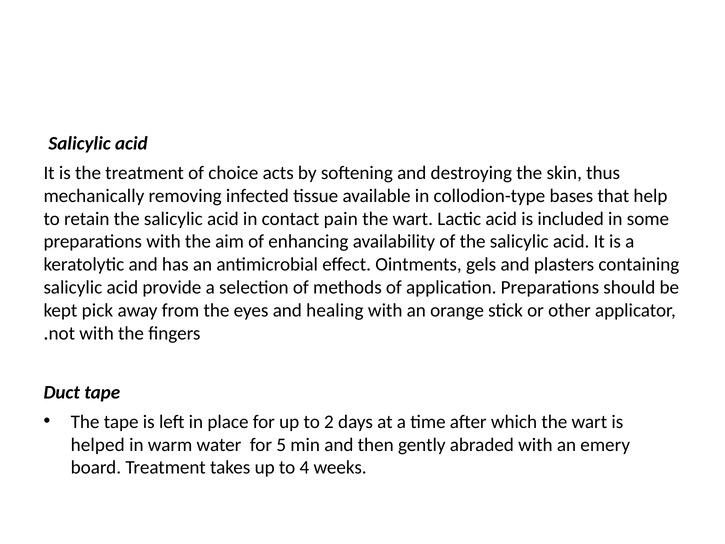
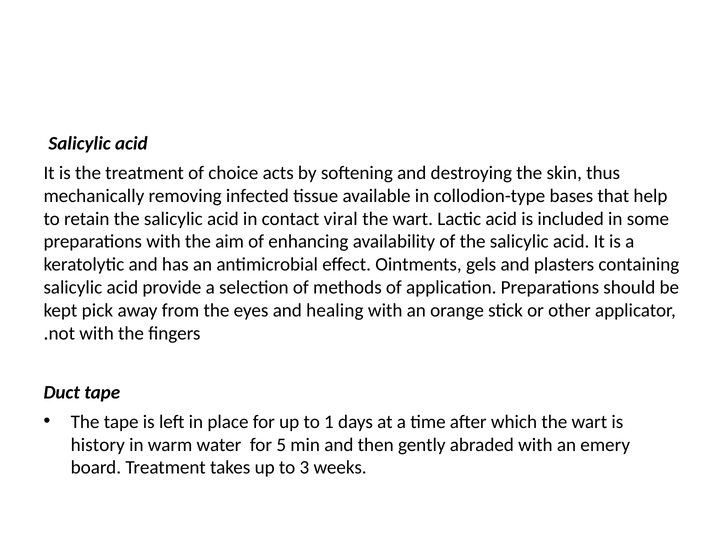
pain: pain -> viral (341, 219)
2: 2 -> 1 (329, 422)
helped: helped -> history (98, 445)
4: 4 -> 3 (304, 467)
